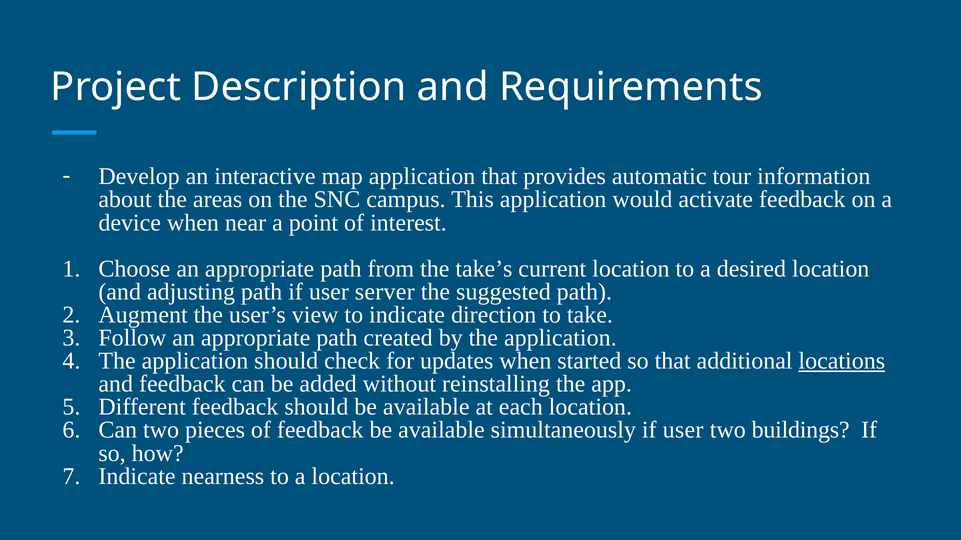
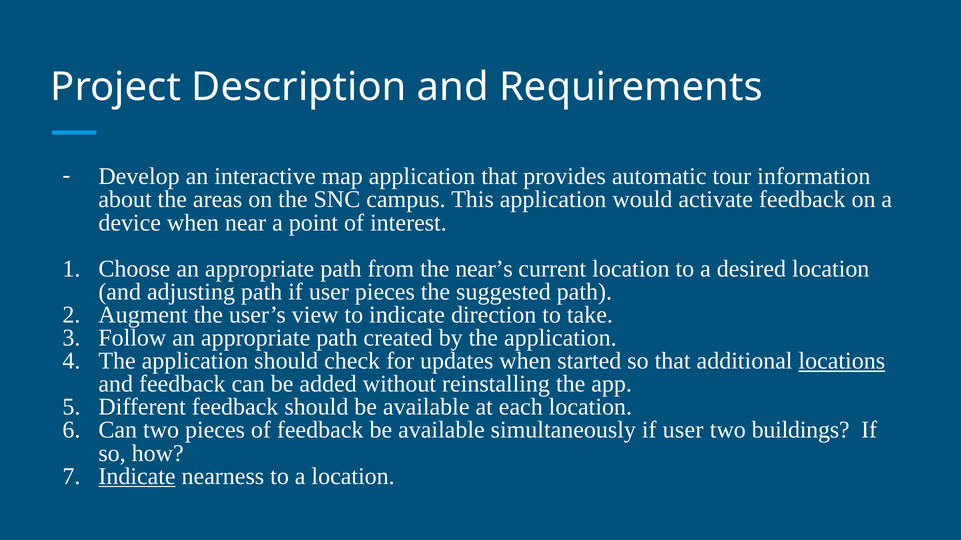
take’s: take’s -> near’s (484, 269)
user server: server -> pieces (385, 292)
Indicate underline: none -> present (137, 477)
